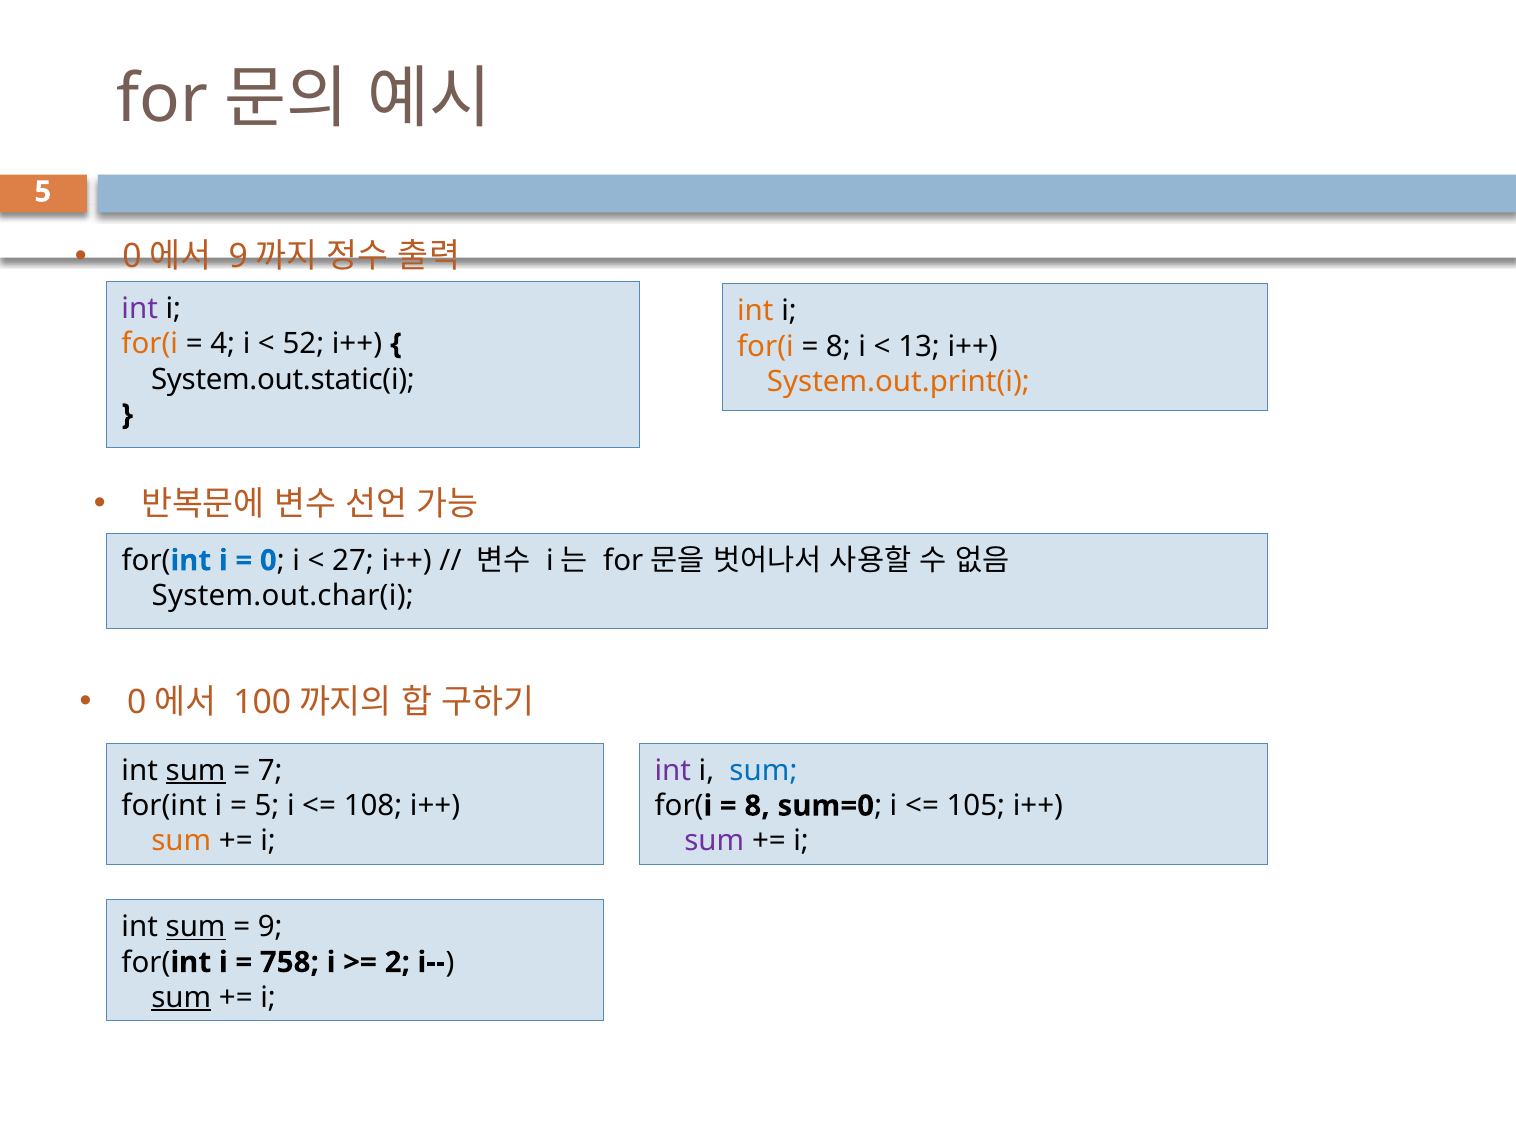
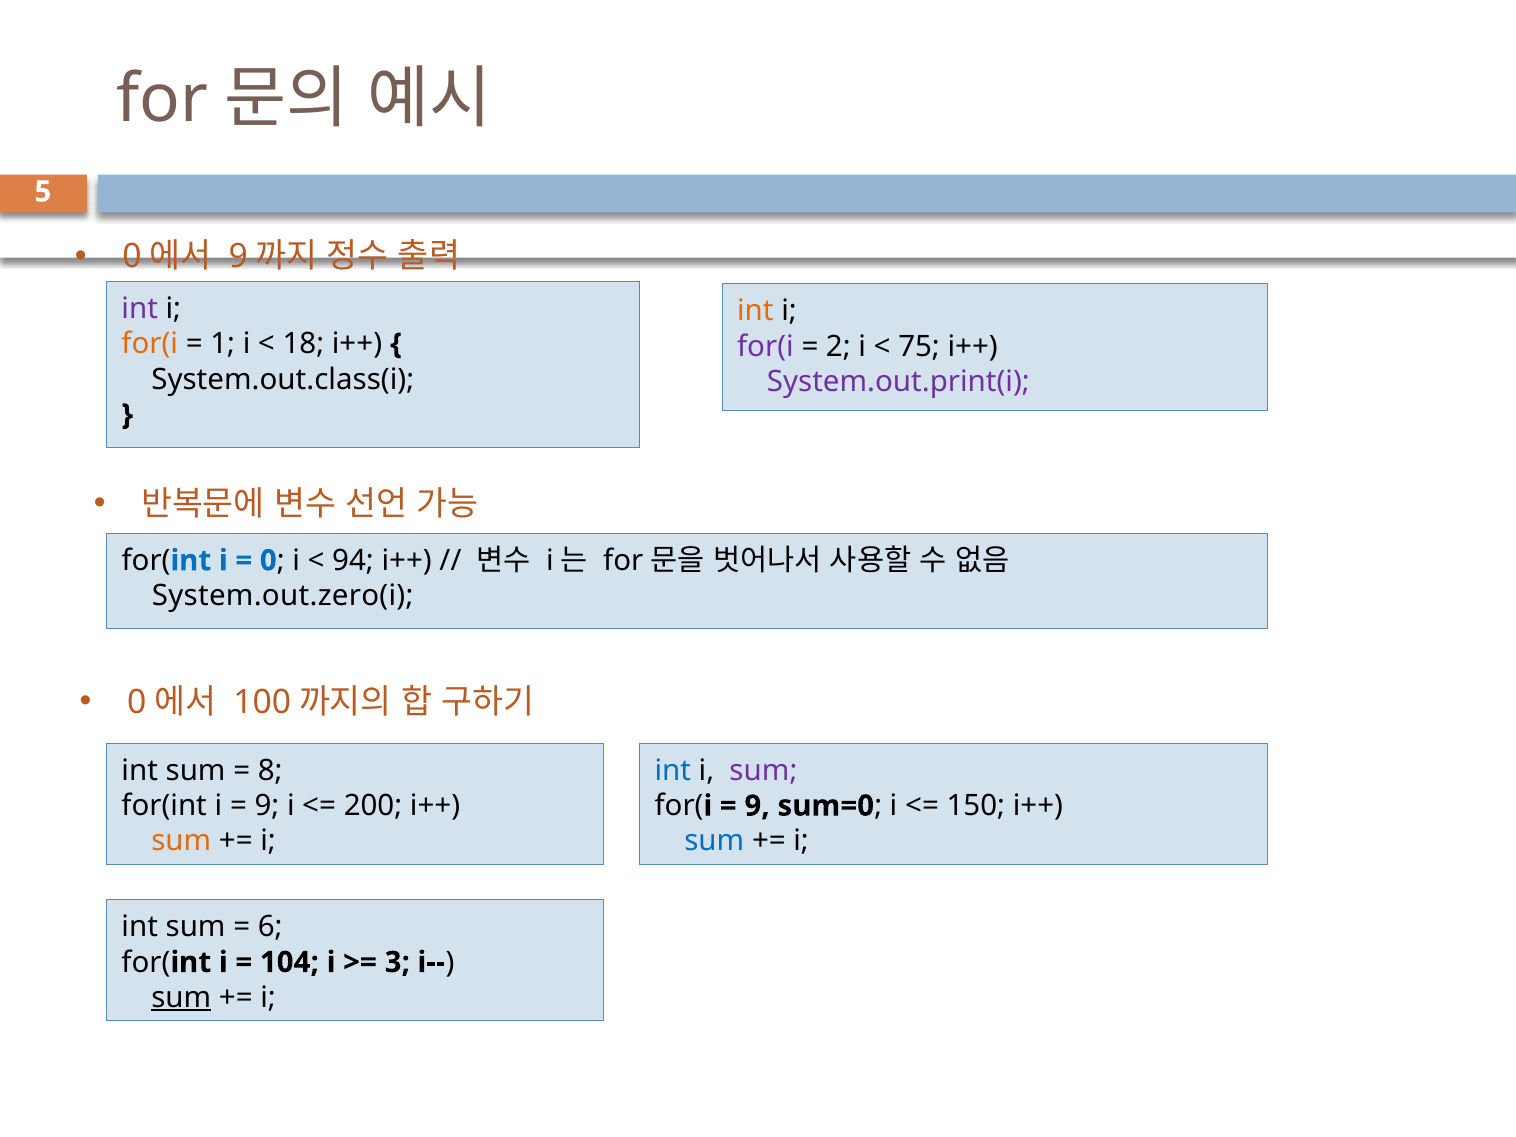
4: 4 -> 1 (223, 344)
52: 52 -> 18 (303, 344)
for(i colour: orange -> purple (765, 346)
8: 8 -> 2 (838, 346)
13: 13 -> 75 (919, 346)
System.out.static(i: System.out.static(i -> System.out.class(i (283, 379)
System.out.print(i colour: orange -> purple (898, 382)
27: 27 -> 94 (353, 561)
System.out.char(i: System.out.char(i -> System.out.zero(i (283, 596)
sum underline: present -> none (196, 770)
7: 7 -> 8 (270, 770)
int colour: purple -> blue (673, 770)
sum colour: blue -> purple (763, 770)
5: 5 -> 9 (267, 806)
108: 108 -> 200 (373, 806)
8: 8 -> 9 (757, 806)
105: 105 -> 150 (976, 806)
sum colour: purple -> blue (714, 841)
sum underline: present -> none (196, 927)
9: 9 -> 6 (270, 927)
758: 758 -> 104 (289, 962)
2: 2 -> 3 (397, 962)
